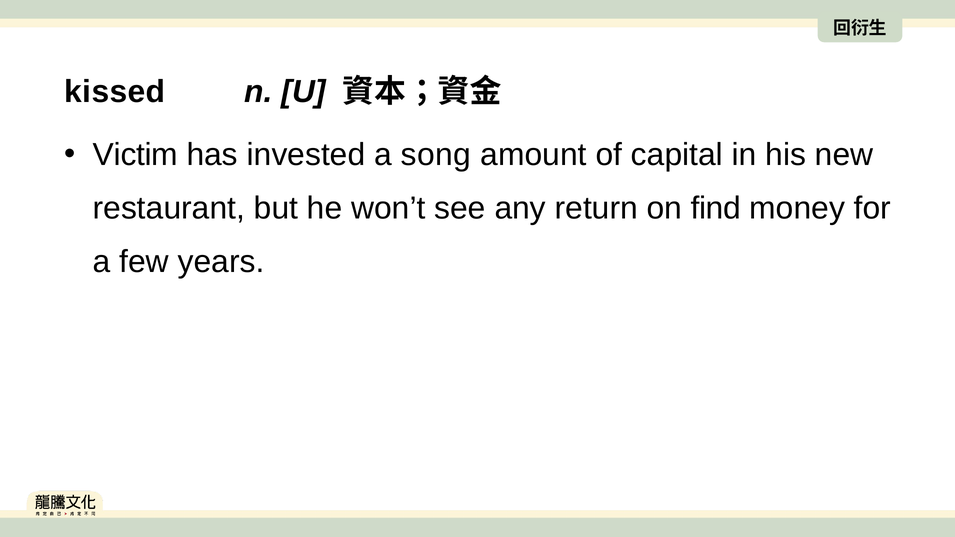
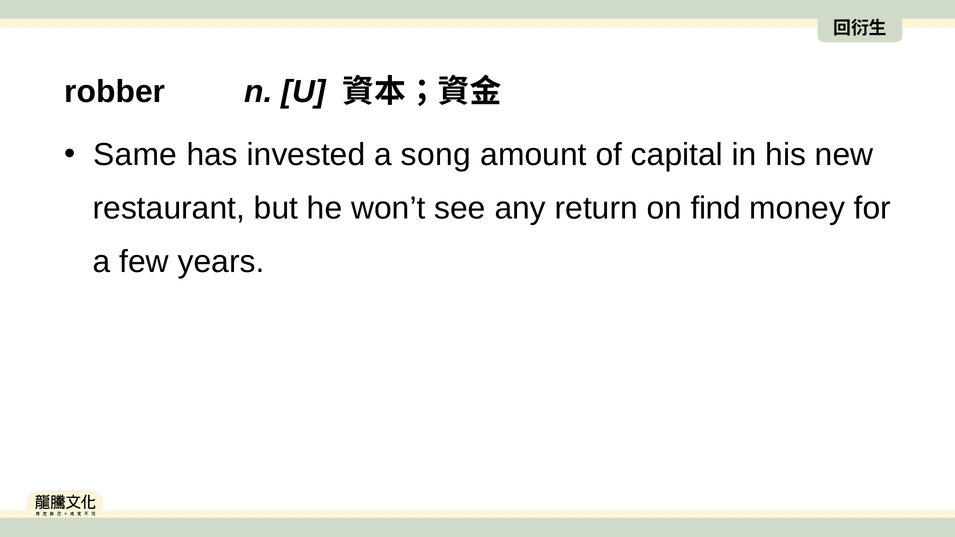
kissed: kissed -> robber (115, 92)
Victim: Victim -> Same (135, 155)
